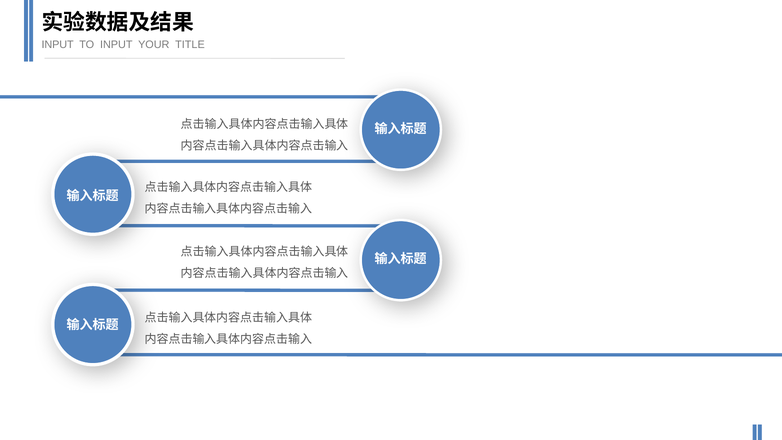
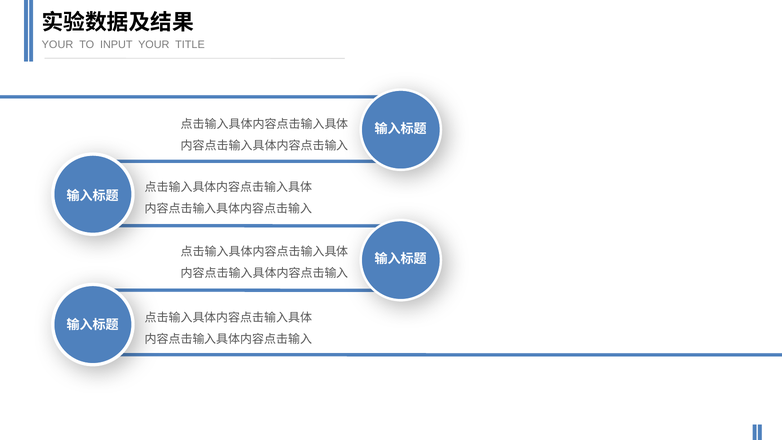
INPUT: INPUT -> YOUR (57, 45)
